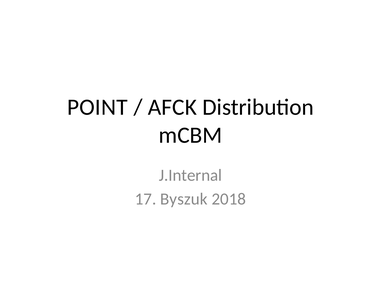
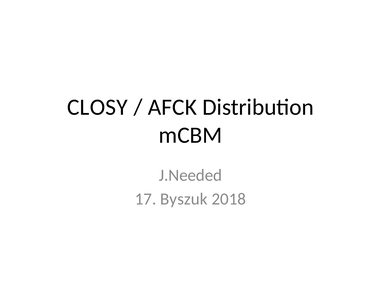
POINT: POINT -> CLOSY (97, 107)
J.Internal: J.Internal -> J.Needed (190, 175)
